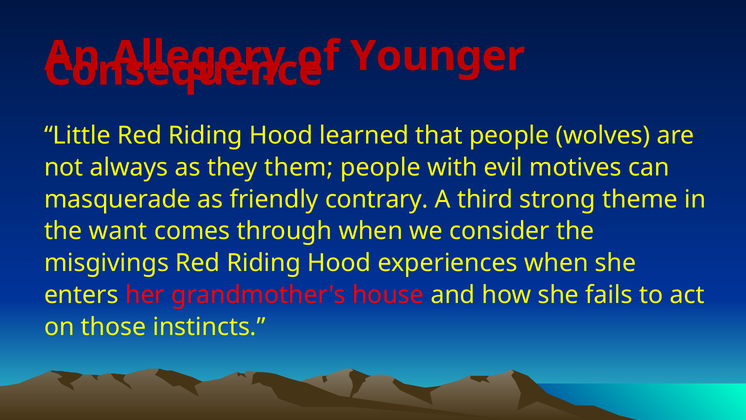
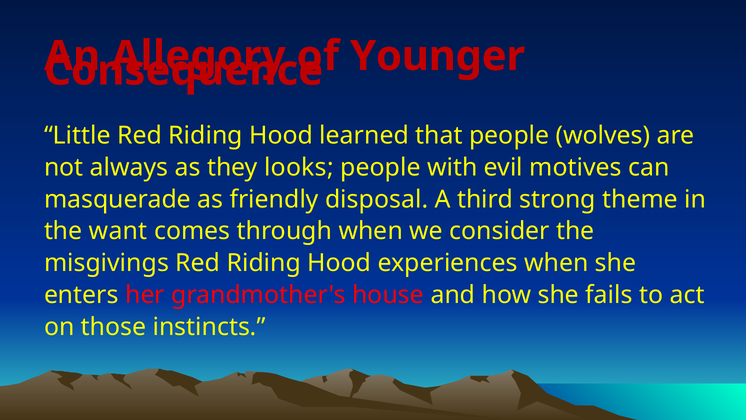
them: them -> looks (299, 167)
contrary: contrary -> disposal (377, 199)
